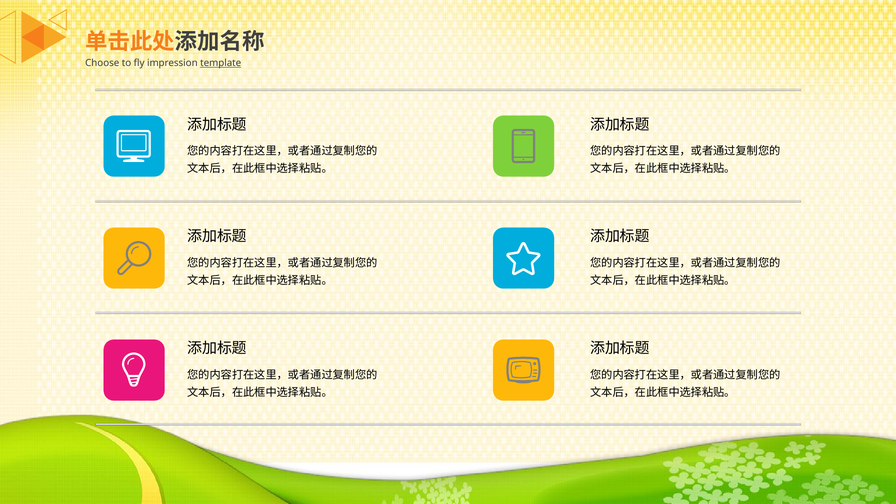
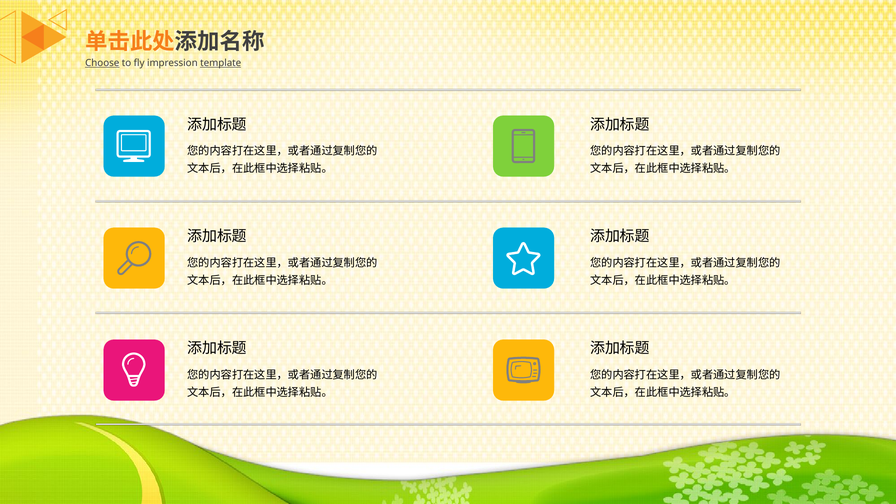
Choose underline: none -> present (102, 63)
